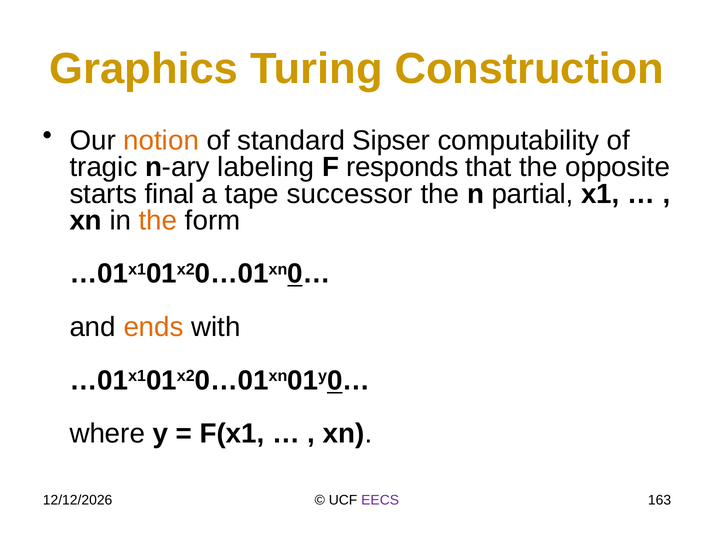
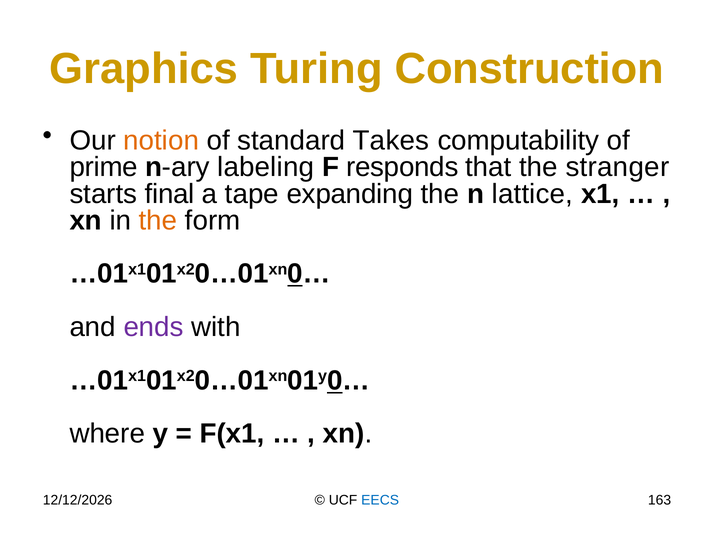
Sipser: Sipser -> Takes (391, 141)
tragic: tragic -> prime (104, 167)
opposite: opposite -> stranger (617, 167)
successor: successor -> expanding (350, 194)
partial: partial -> lattice (532, 194)
ends colour: orange -> purple (154, 327)
EECS colour: purple -> blue (380, 501)
